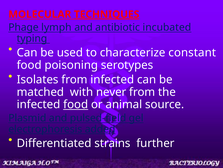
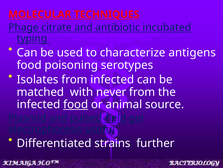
TECHNIQUES underline: present -> none (107, 14)
lymph: lymph -> citrate (57, 27)
constant: constant -> antigens (192, 52)
added: added -> useful (100, 129)
